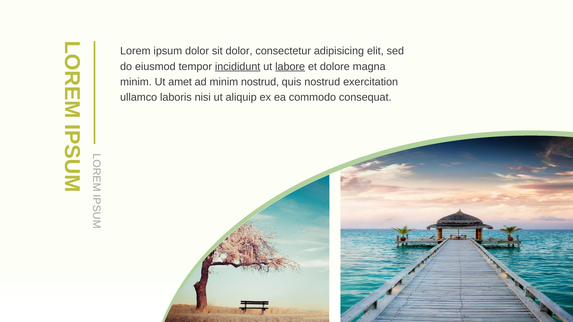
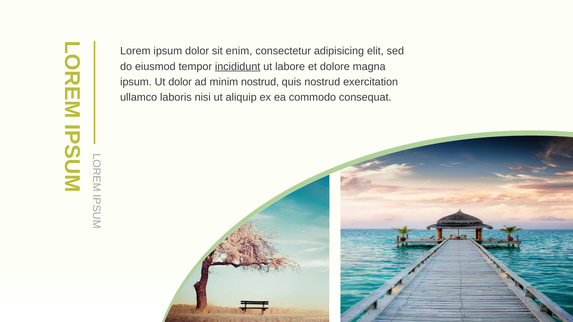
sit dolor: dolor -> enim (239, 51)
labore underline: present -> none (290, 67)
minim: minim -> ipsum (136, 82)
Ut amet: amet -> dolor (180, 82)
